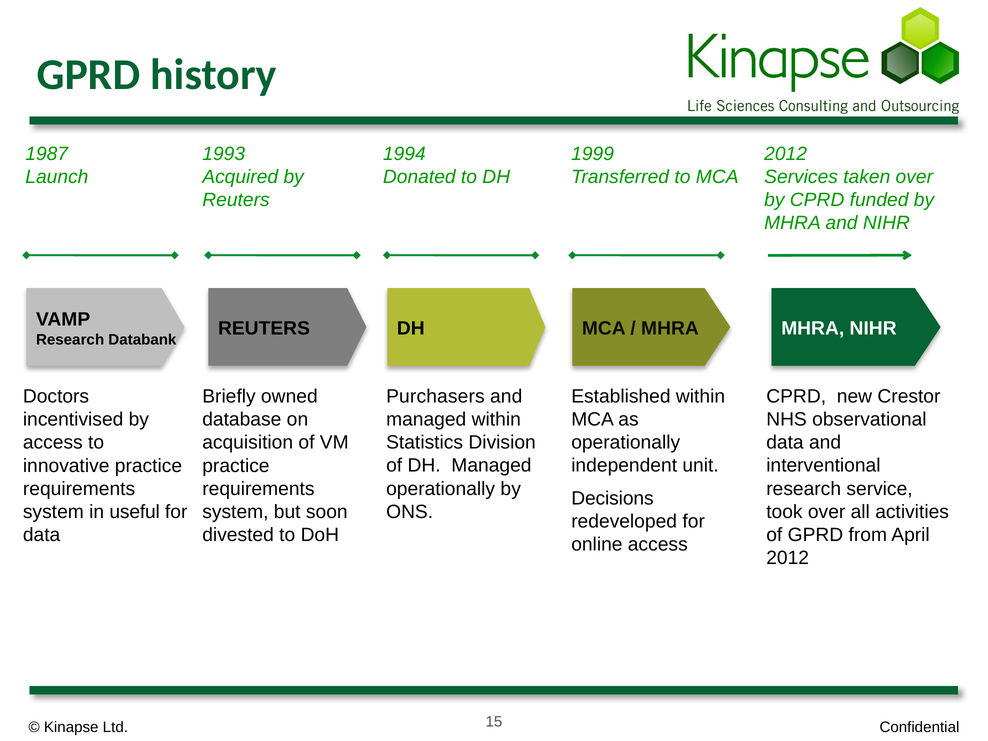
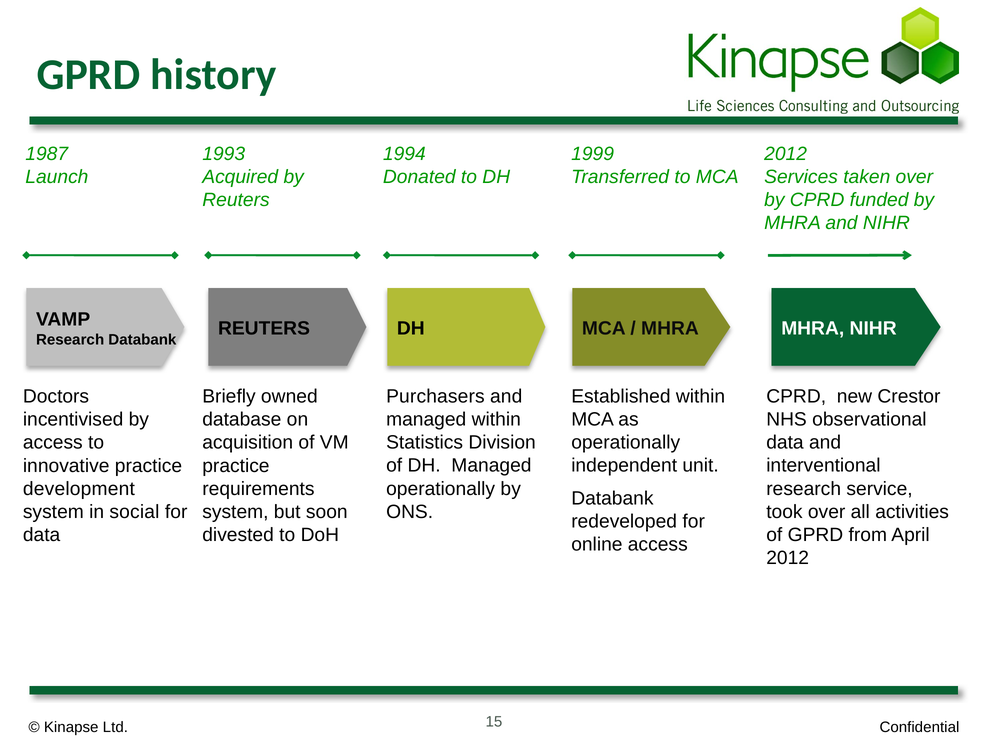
requirements: requirements -> development (79, 489)
Decisions: Decisions -> Databank (612, 498)
useful: useful -> social (134, 512)
